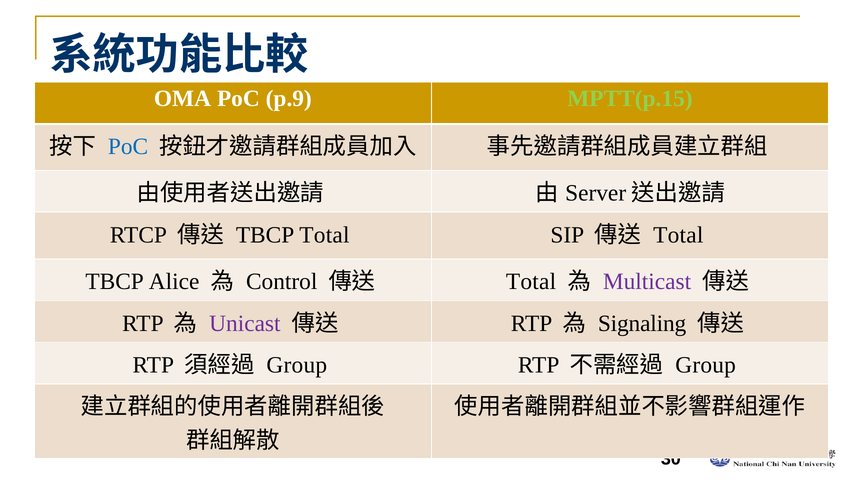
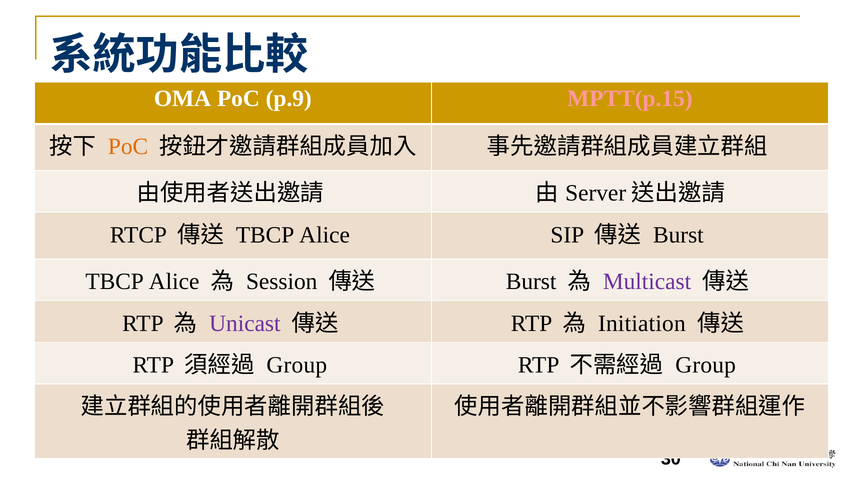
MPTT(p.15 colour: light green -> pink (630, 99)
PoC colour: blue -> orange (128, 147)
Total: Total -> Alice (325, 235)
Total: Total -> Burst (678, 235)
Control: Control -> Session (282, 282)
Total: Total -> Burst (531, 282)
Signaling: Signaling -> Initiation (642, 324)
